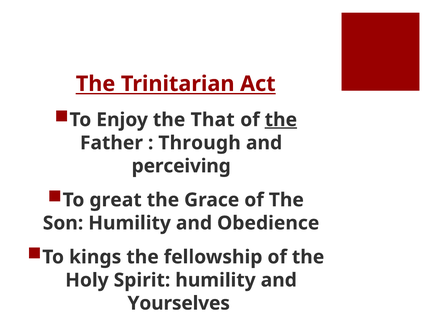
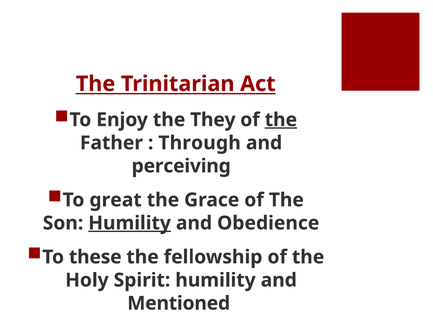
That: That -> They (213, 120)
Humility underline: none -> present (130, 223)
kings: kings -> these (95, 257)
Yourselves: Yourselves -> Mentioned (179, 303)
